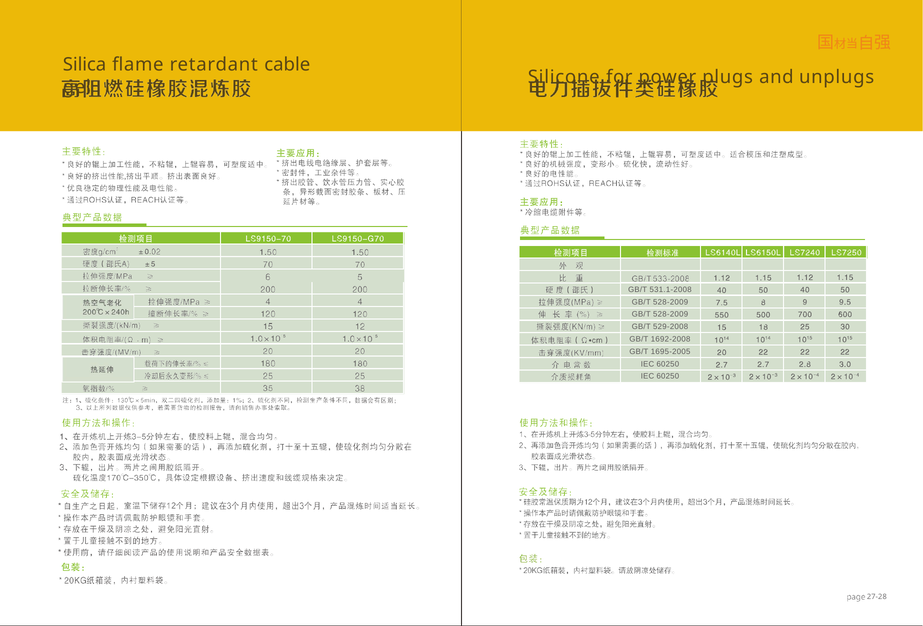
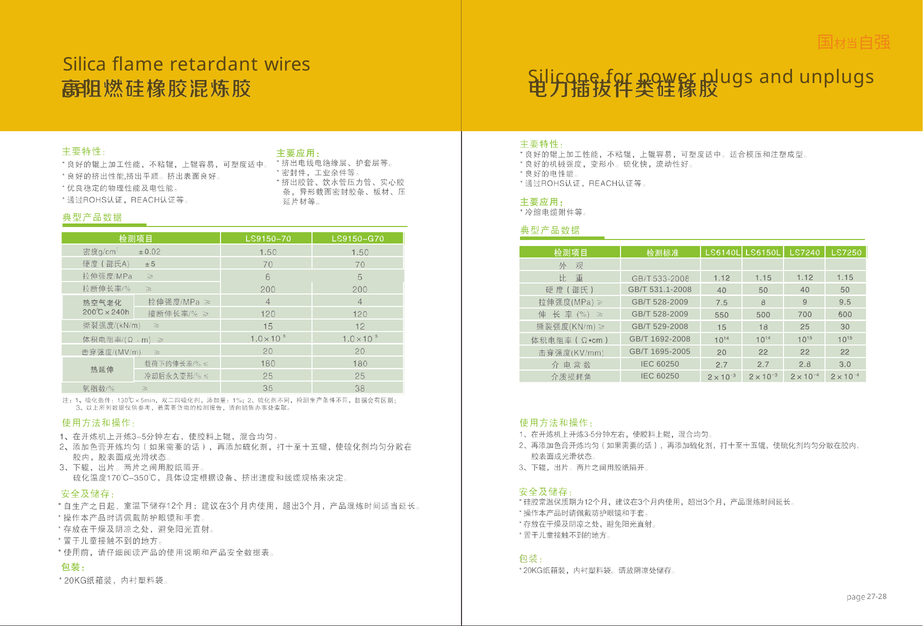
cable: cable -> wires (287, 65)
